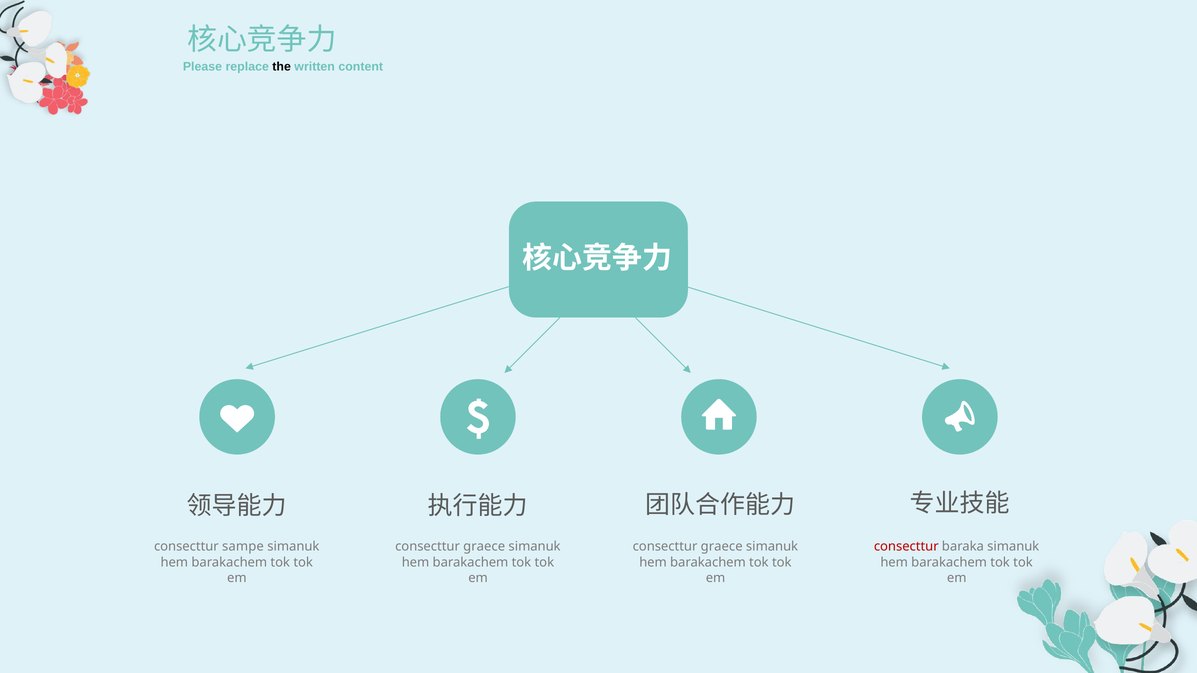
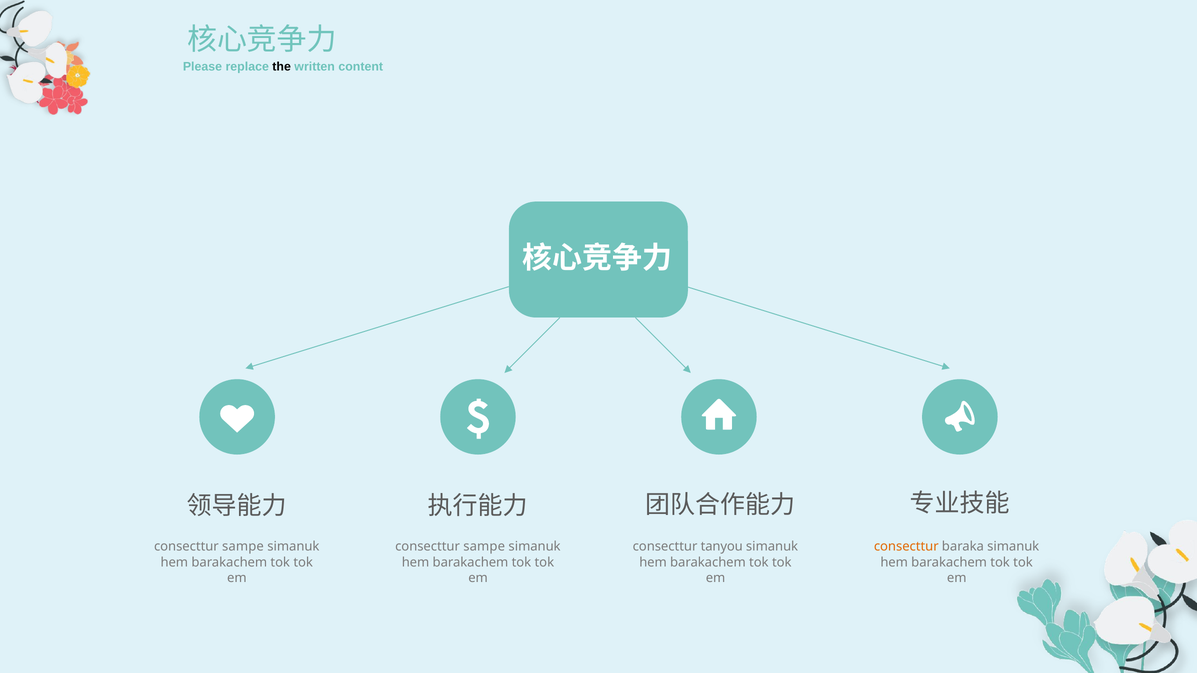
graece: graece -> sampe (484, 547)
graece: graece -> tanyou (722, 547)
consecttur colour: red -> orange (906, 547)
